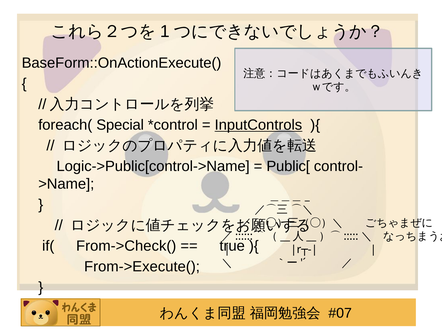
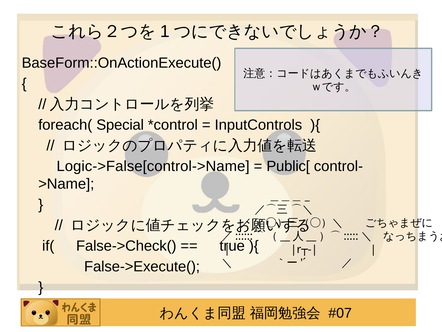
InputControls underline: present -> none (258, 125)
Logic->Public[control->Name: Logic->Public[control->Name -> Logic->False[control->Name (153, 166)
From->Check(: From->Check( -> False->Check( (126, 246)
From->Execute(: From->Execute( -> False->Execute( (142, 266)
